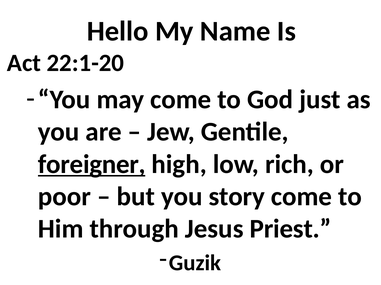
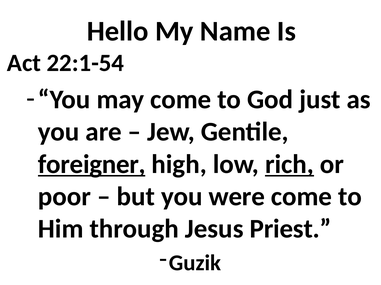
22:1-20: 22:1-20 -> 22:1-54 (85, 63)
rich underline: none -> present (289, 165)
story: story -> were (237, 197)
